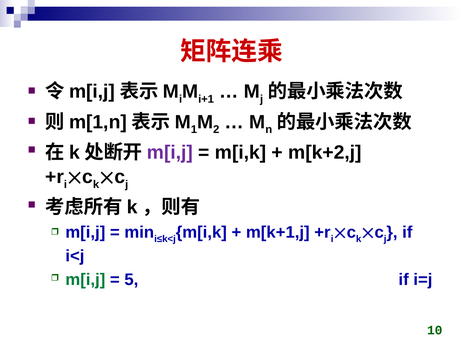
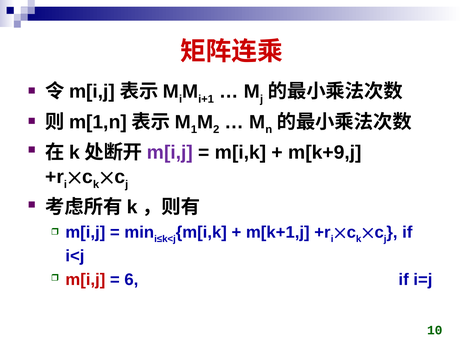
m[k+2,j: m[k+2,j -> m[k+9,j (325, 153)
m[i,j colour: green -> red (85, 280)
5: 5 -> 6 (131, 280)
